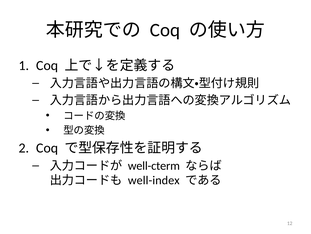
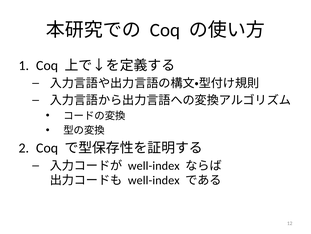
well-cterm: well-cterm -> well-index (154, 165)
